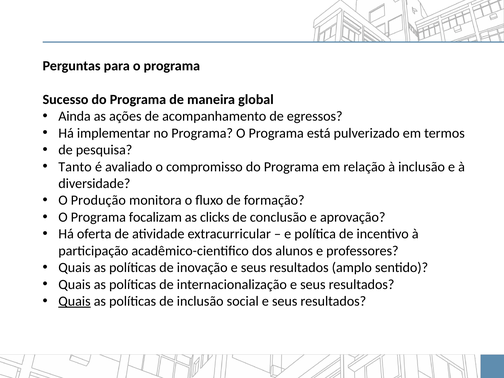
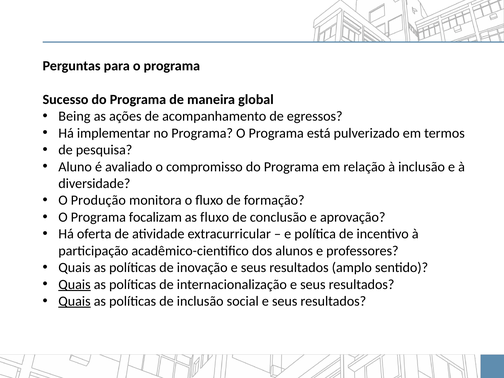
Ainda: Ainda -> Being (74, 116)
Tanto: Tanto -> Aluno (75, 167)
as clicks: clicks -> fluxo (215, 217)
Quais underline: none -> present (74, 284)
